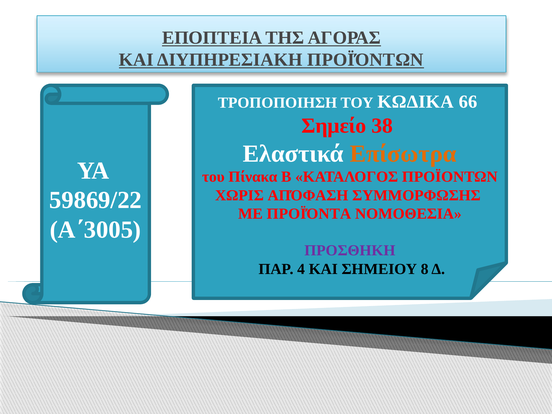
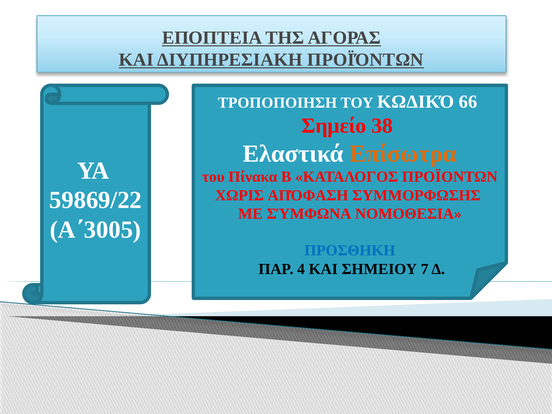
ΚΩΔΙΚΑ: ΚΩΔΙΚΑ -> ΚΩΔΙΚΌ (416, 102)
ΠΡΟΪΌΝΤΑ: ΠΡΟΪΌΝΤΑ -> ΣΎΜΦΩΝΑ (309, 214)
ΠΡΟΣΘΗΚΗ colour: purple -> blue (350, 251)
8: 8 -> 7 (425, 269)
